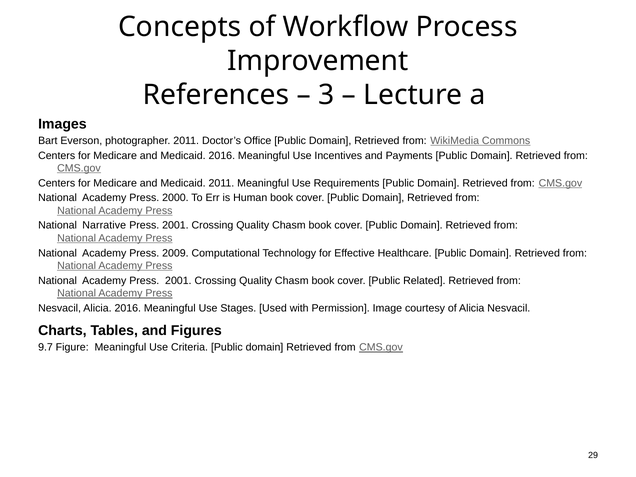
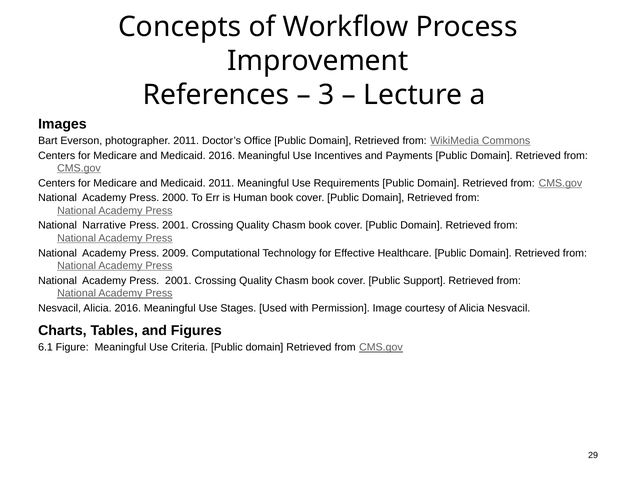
Related: Related -> Support (424, 281)
9.7: 9.7 -> 6.1 (45, 347)
